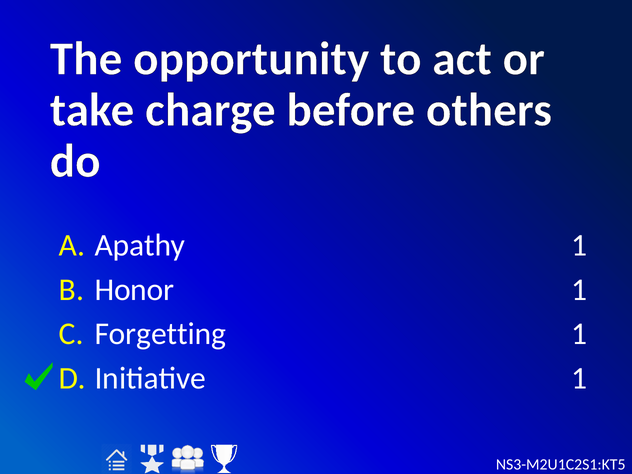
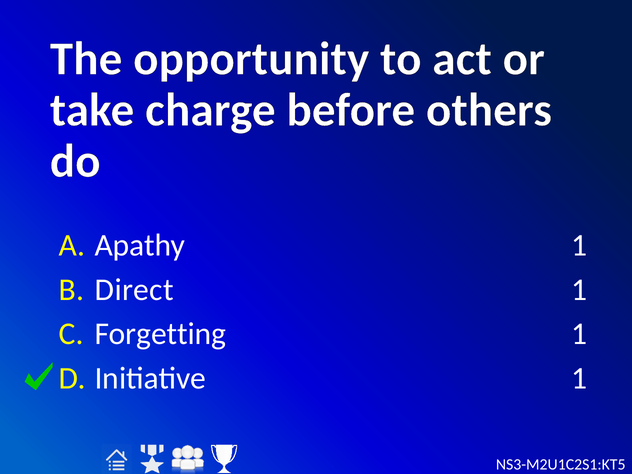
Honor: Honor -> Direct (134, 290)
